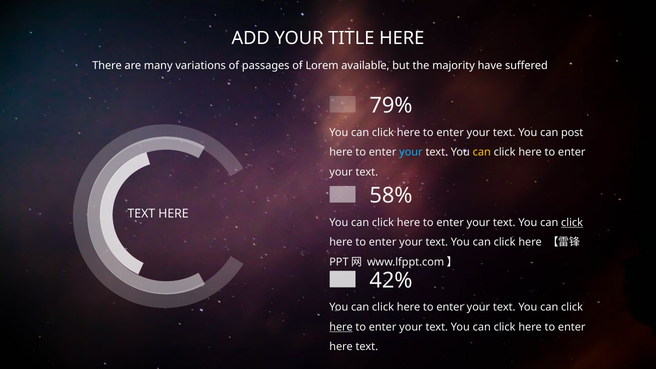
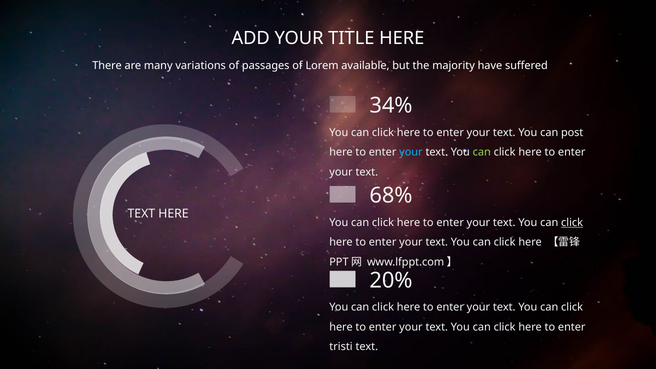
79%: 79% -> 34% (391, 106)
can colour: yellow -> light green (482, 152)
58%: 58% -> 68% (391, 196)
42%: 42% -> 20% (391, 280)
here underline: present -> none (341, 327)
here: here -> tristi (341, 347)
